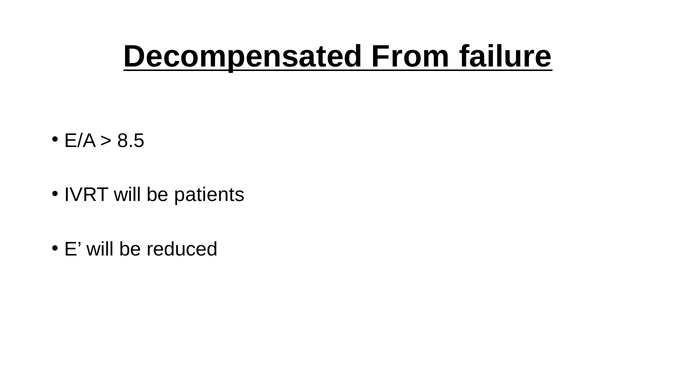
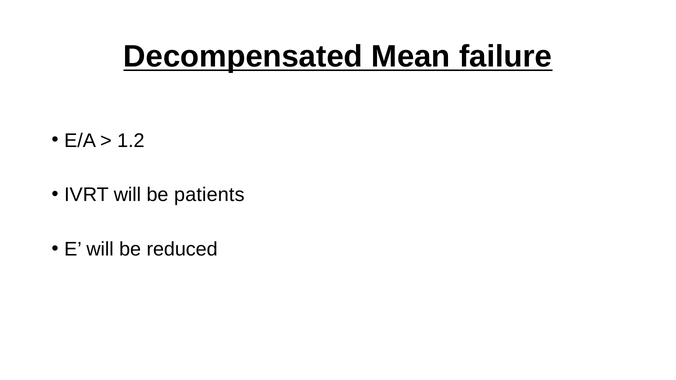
From: From -> Mean (411, 57)
8.5: 8.5 -> 1.2 (131, 141)
